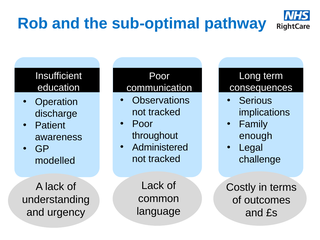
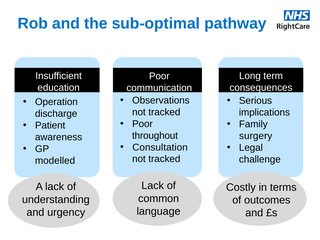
enough: enough -> surgery (256, 136)
Administered: Administered -> Consultation (160, 147)
